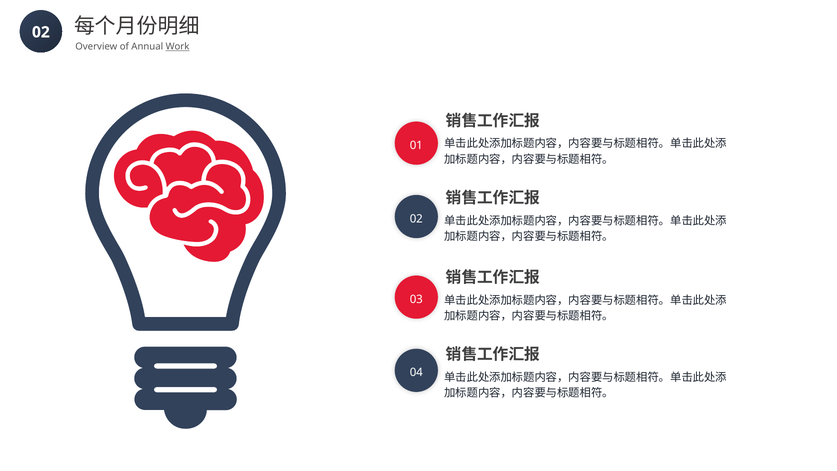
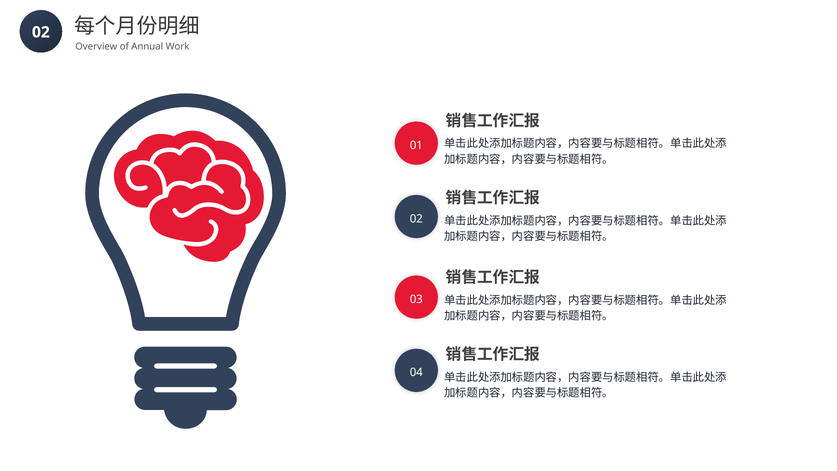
Work underline: present -> none (178, 47)
